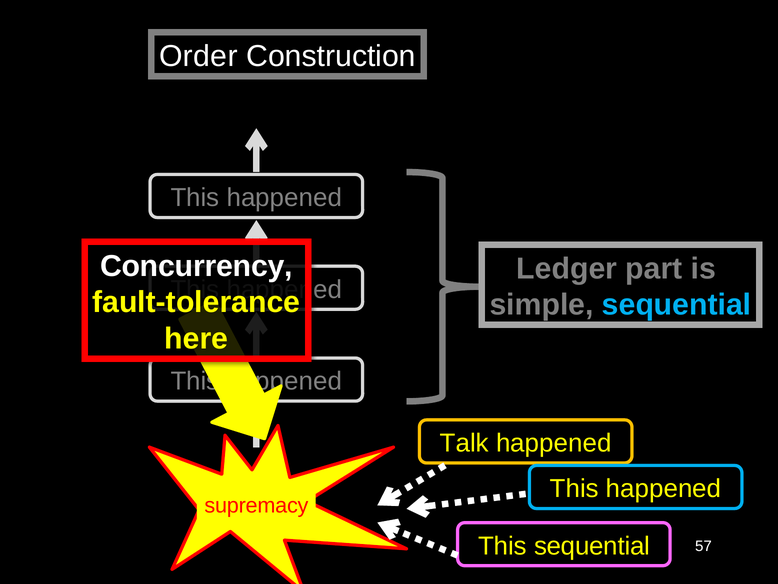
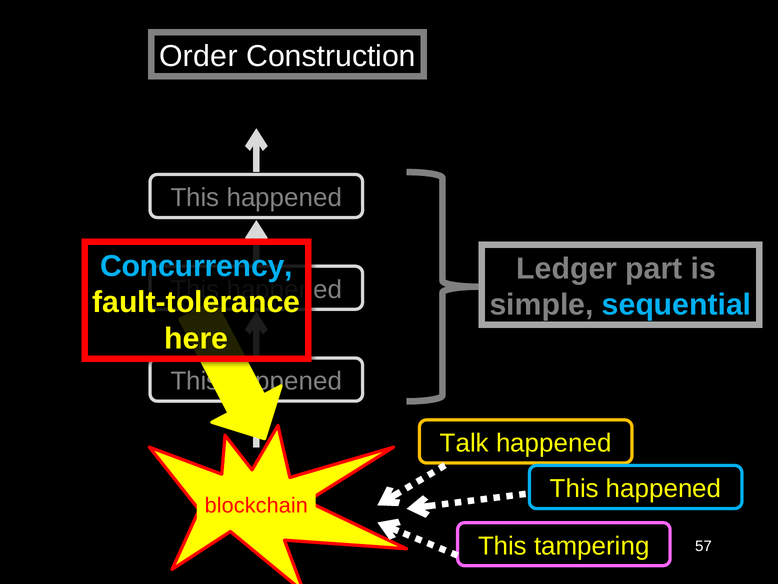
Concurrency colour: white -> light blue (196, 266)
supremacy: supremacy -> blockchain (256, 505)
This sequential: sequential -> tampering (592, 546)
